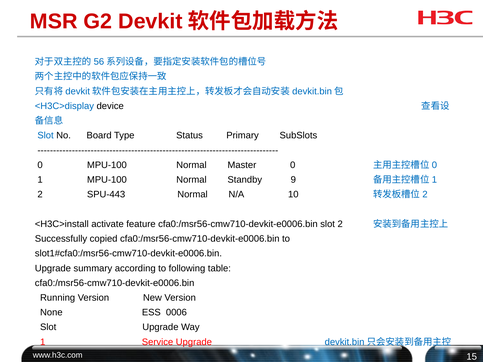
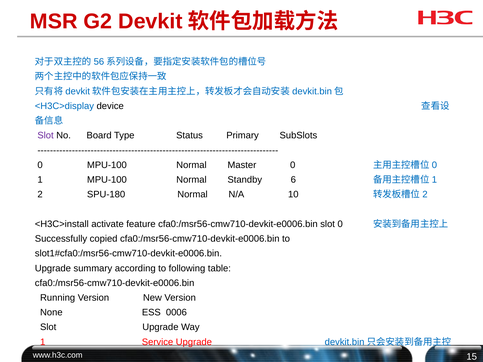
Slot colour: blue -> purple (46, 136)
9: 9 -> 6 (293, 180)
SPU-443: SPU-443 -> SPU-180 (106, 195)
slot 2: 2 -> 0 (340, 224)
